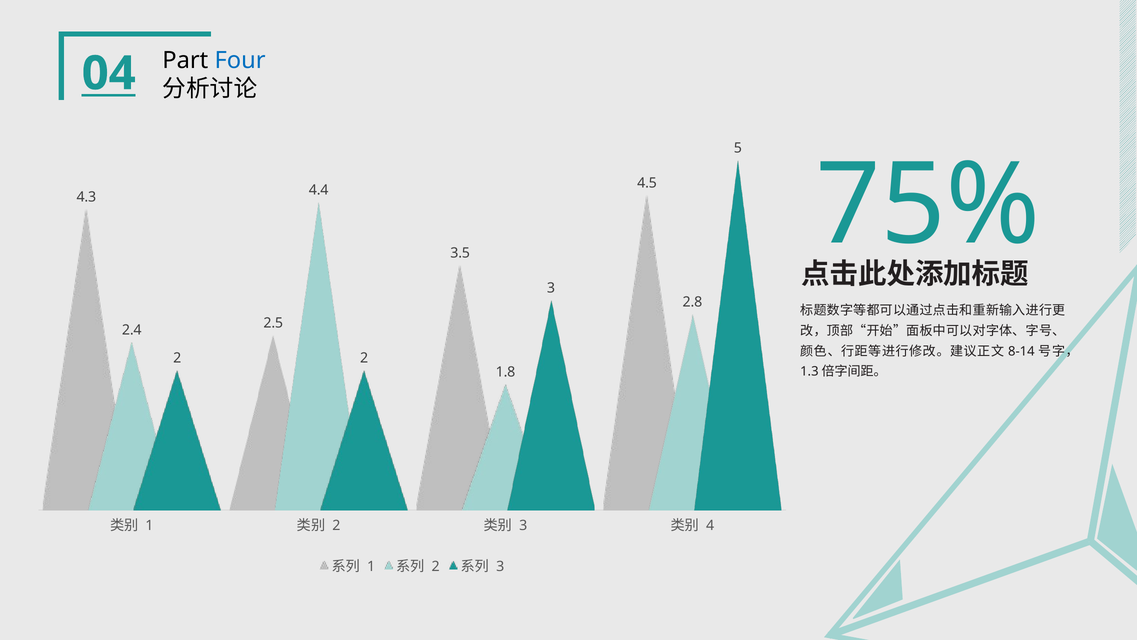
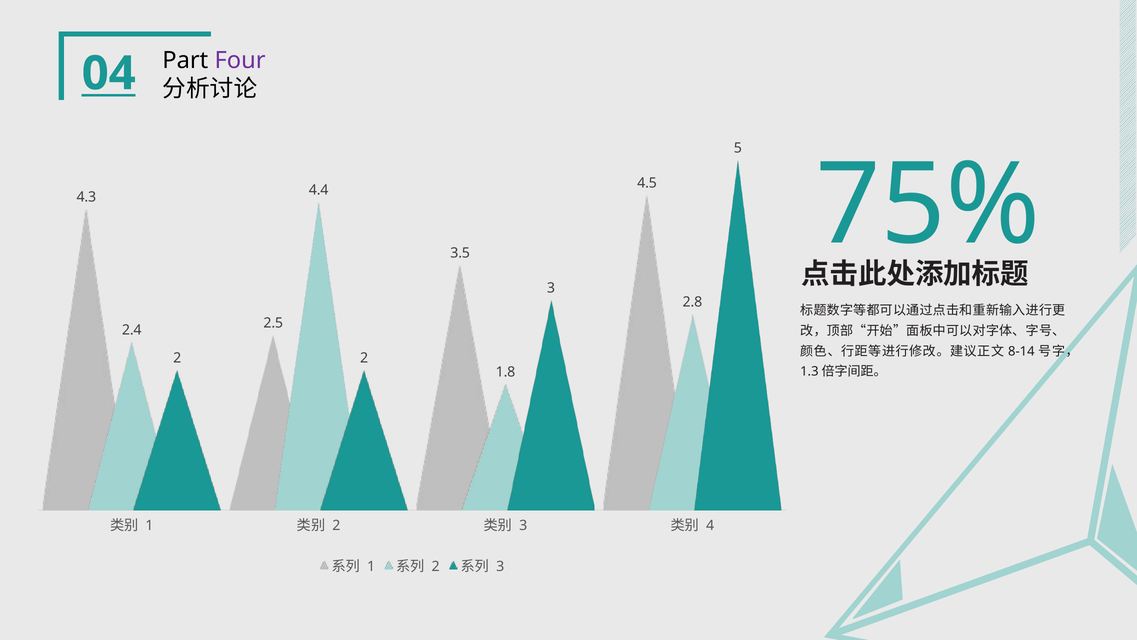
Four colour: blue -> purple (240, 60)
